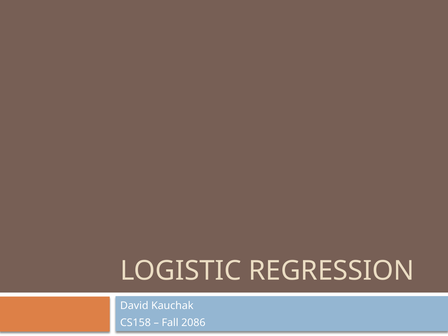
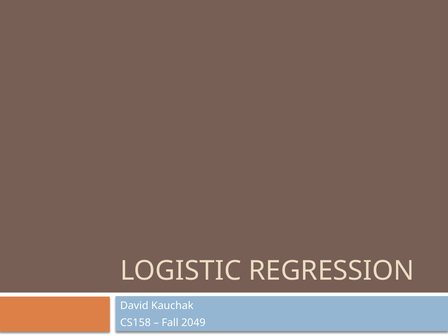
2086: 2086 -> 2049 (193, 323)
